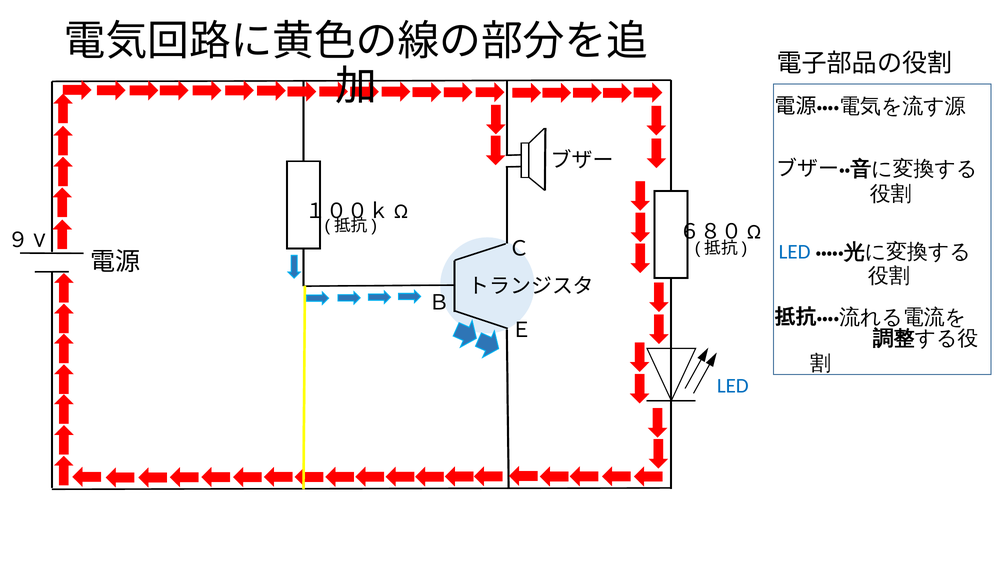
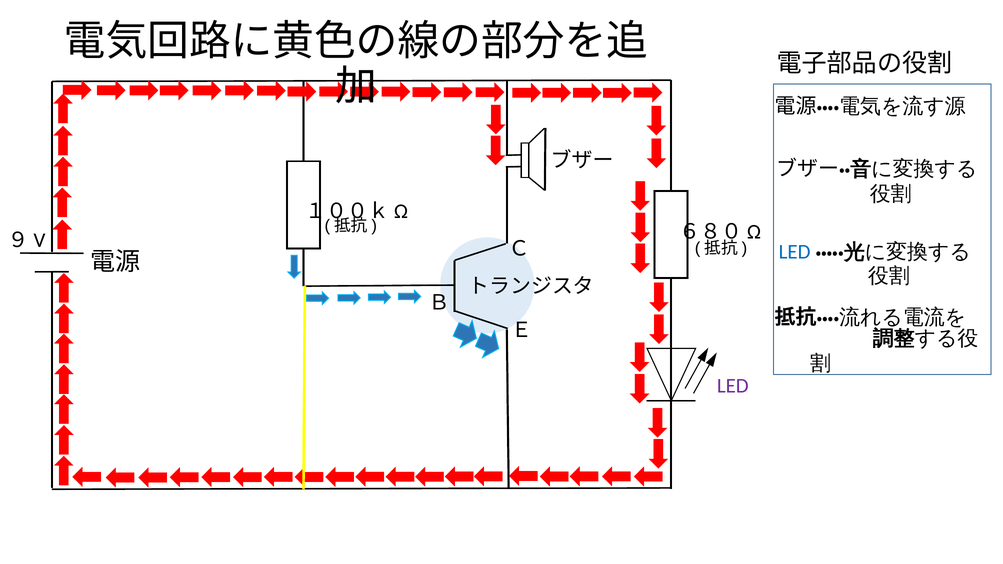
LED colour: blue -> purple (733, 386)
